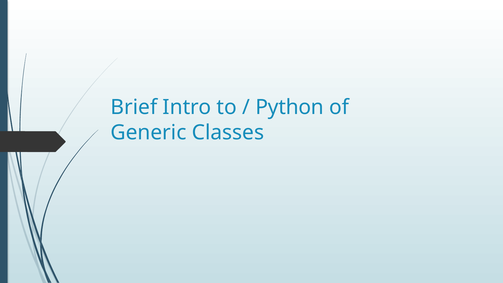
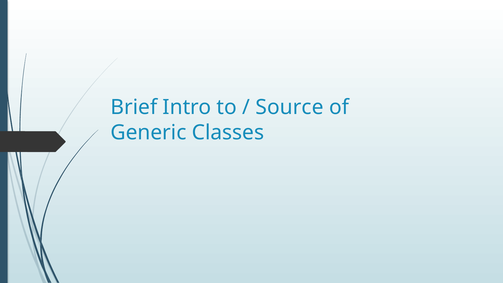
Python: Python -> Source (290, 107)
